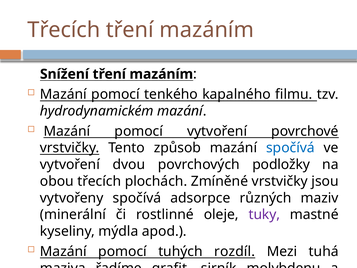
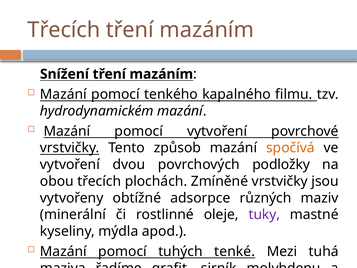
spočívá colour: blue -> orange (290, 148)
vytvořeny spočívá: spočívá -> obtížné (137, 198)
rozdíl: rozdíl -> tenké (235, 251)
